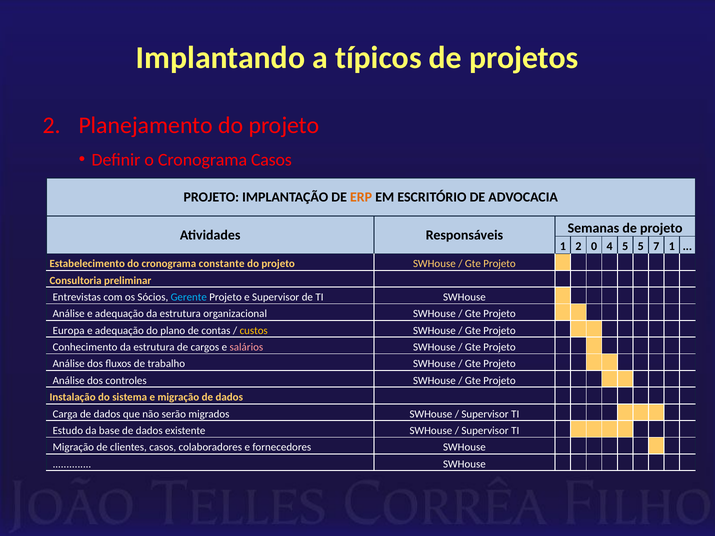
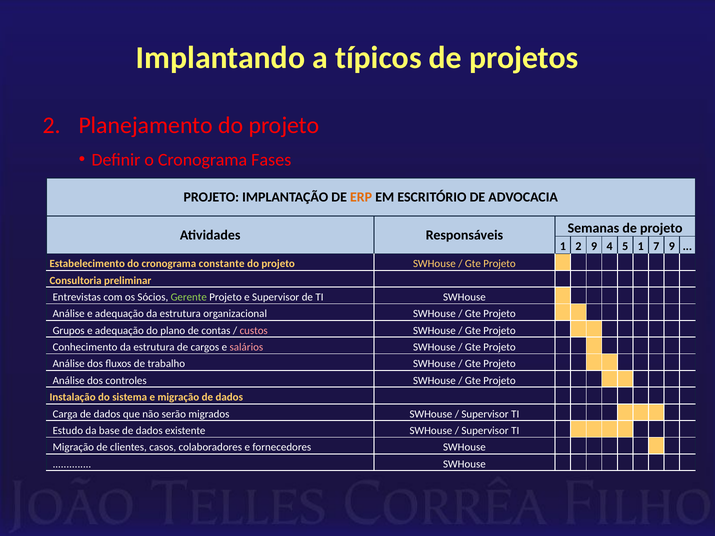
Cronograma Casos: Casos -> Fases (271, 160)
2 0: 0 -> 9 (594, 247)
5 5: 5 -> 1 (641, 247)
7 1: 1 -> 9 (672, 247)
Gerente colour: light blue -> light green (189, 297)
Europa: Europa -> Grupos (69, 331)
custos colour: yellow -> pink (254, 331)
